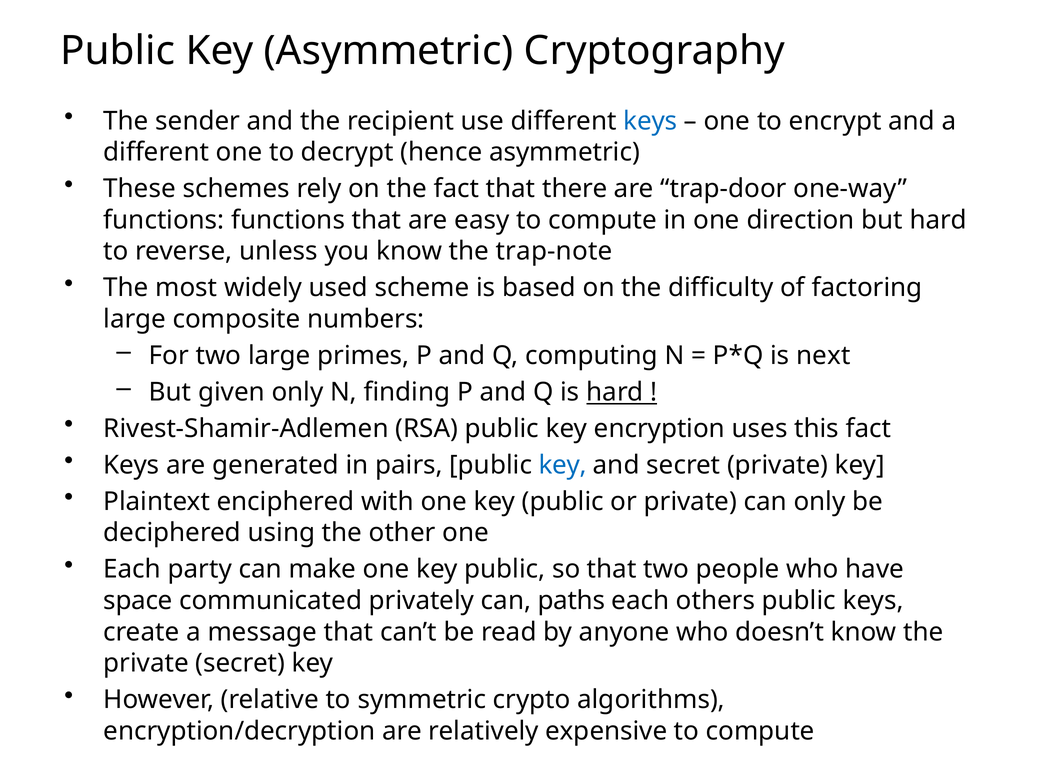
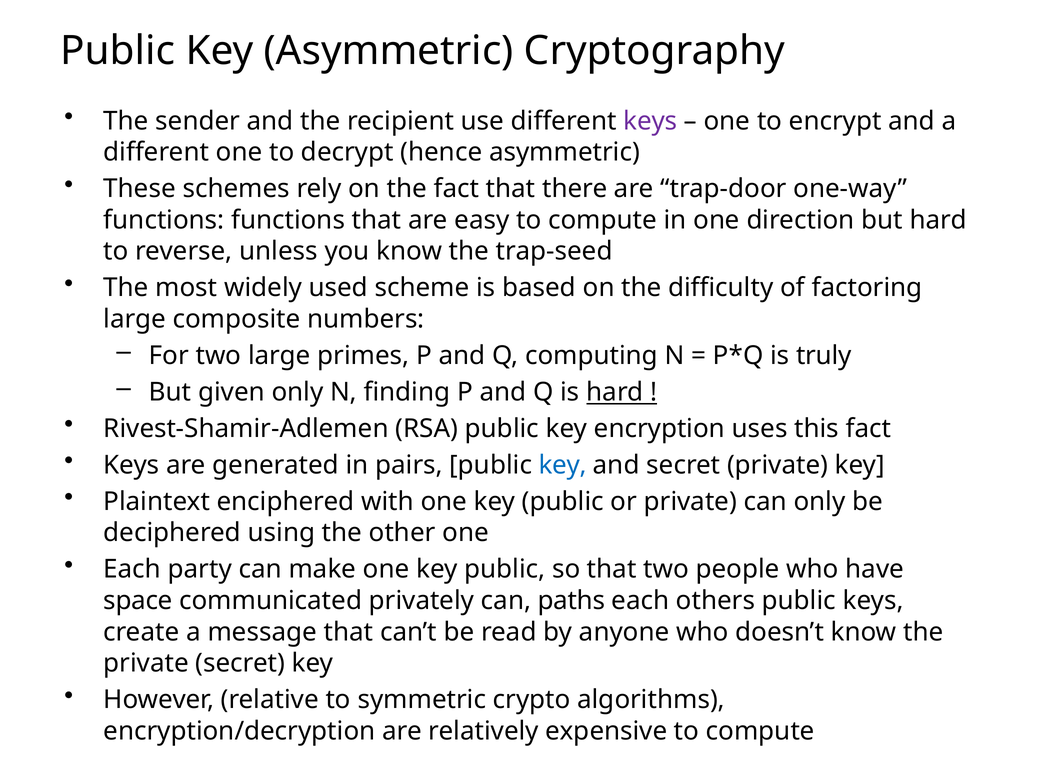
keys colour: blue -> purple (650, 121)
trap-note: trap-note -> trap-seed (554, 251)
next: next -> truly (824, 355)
